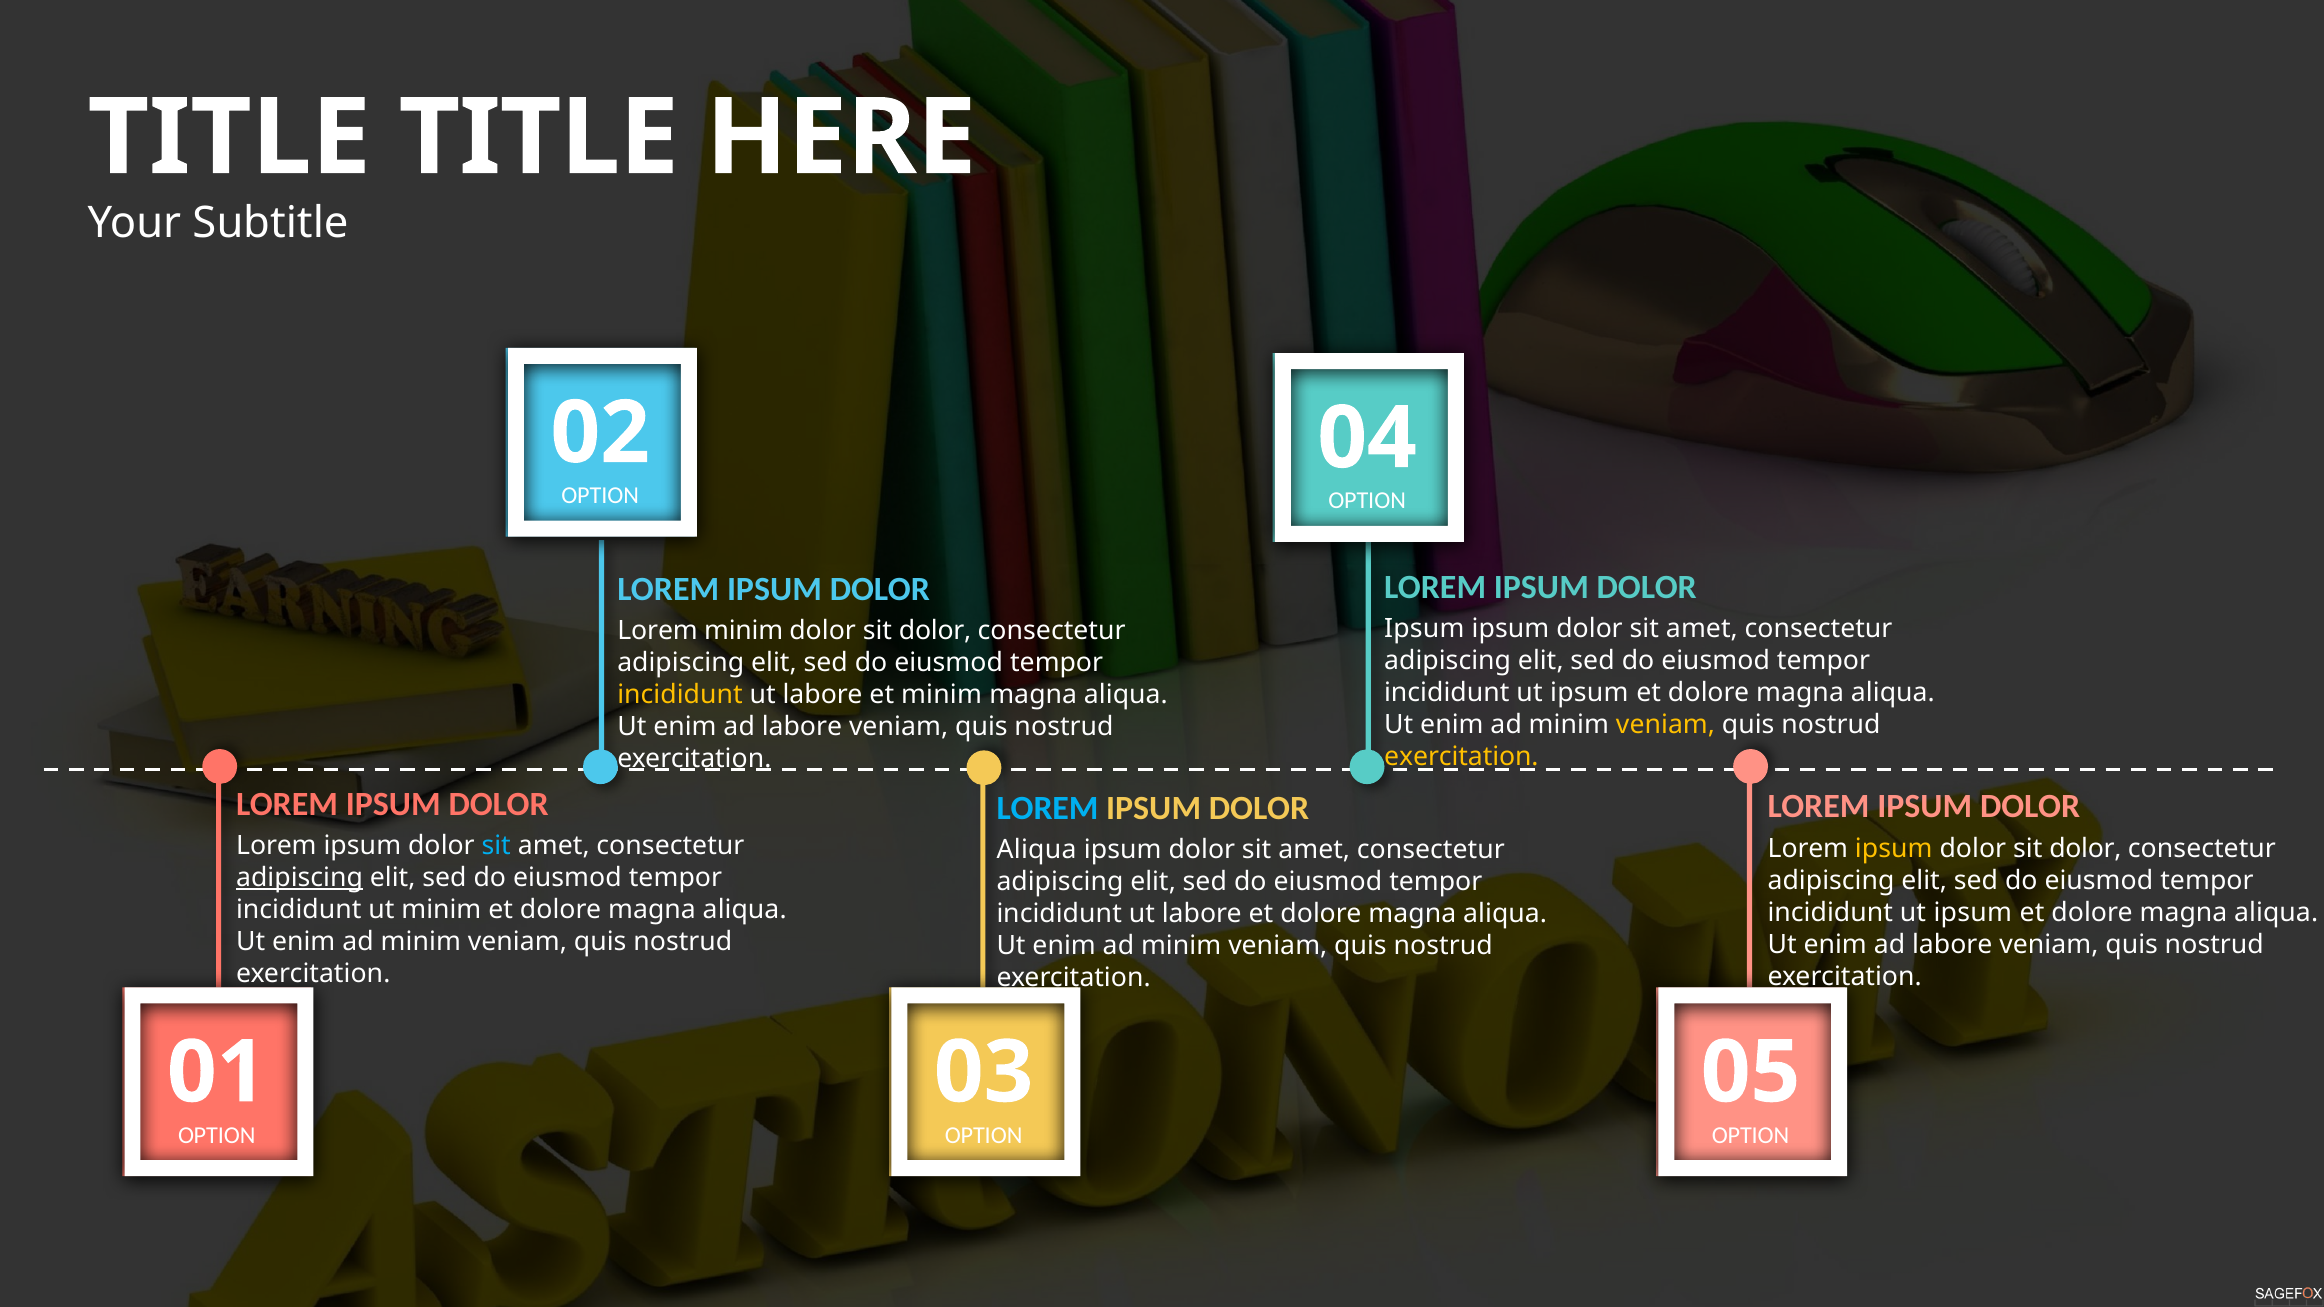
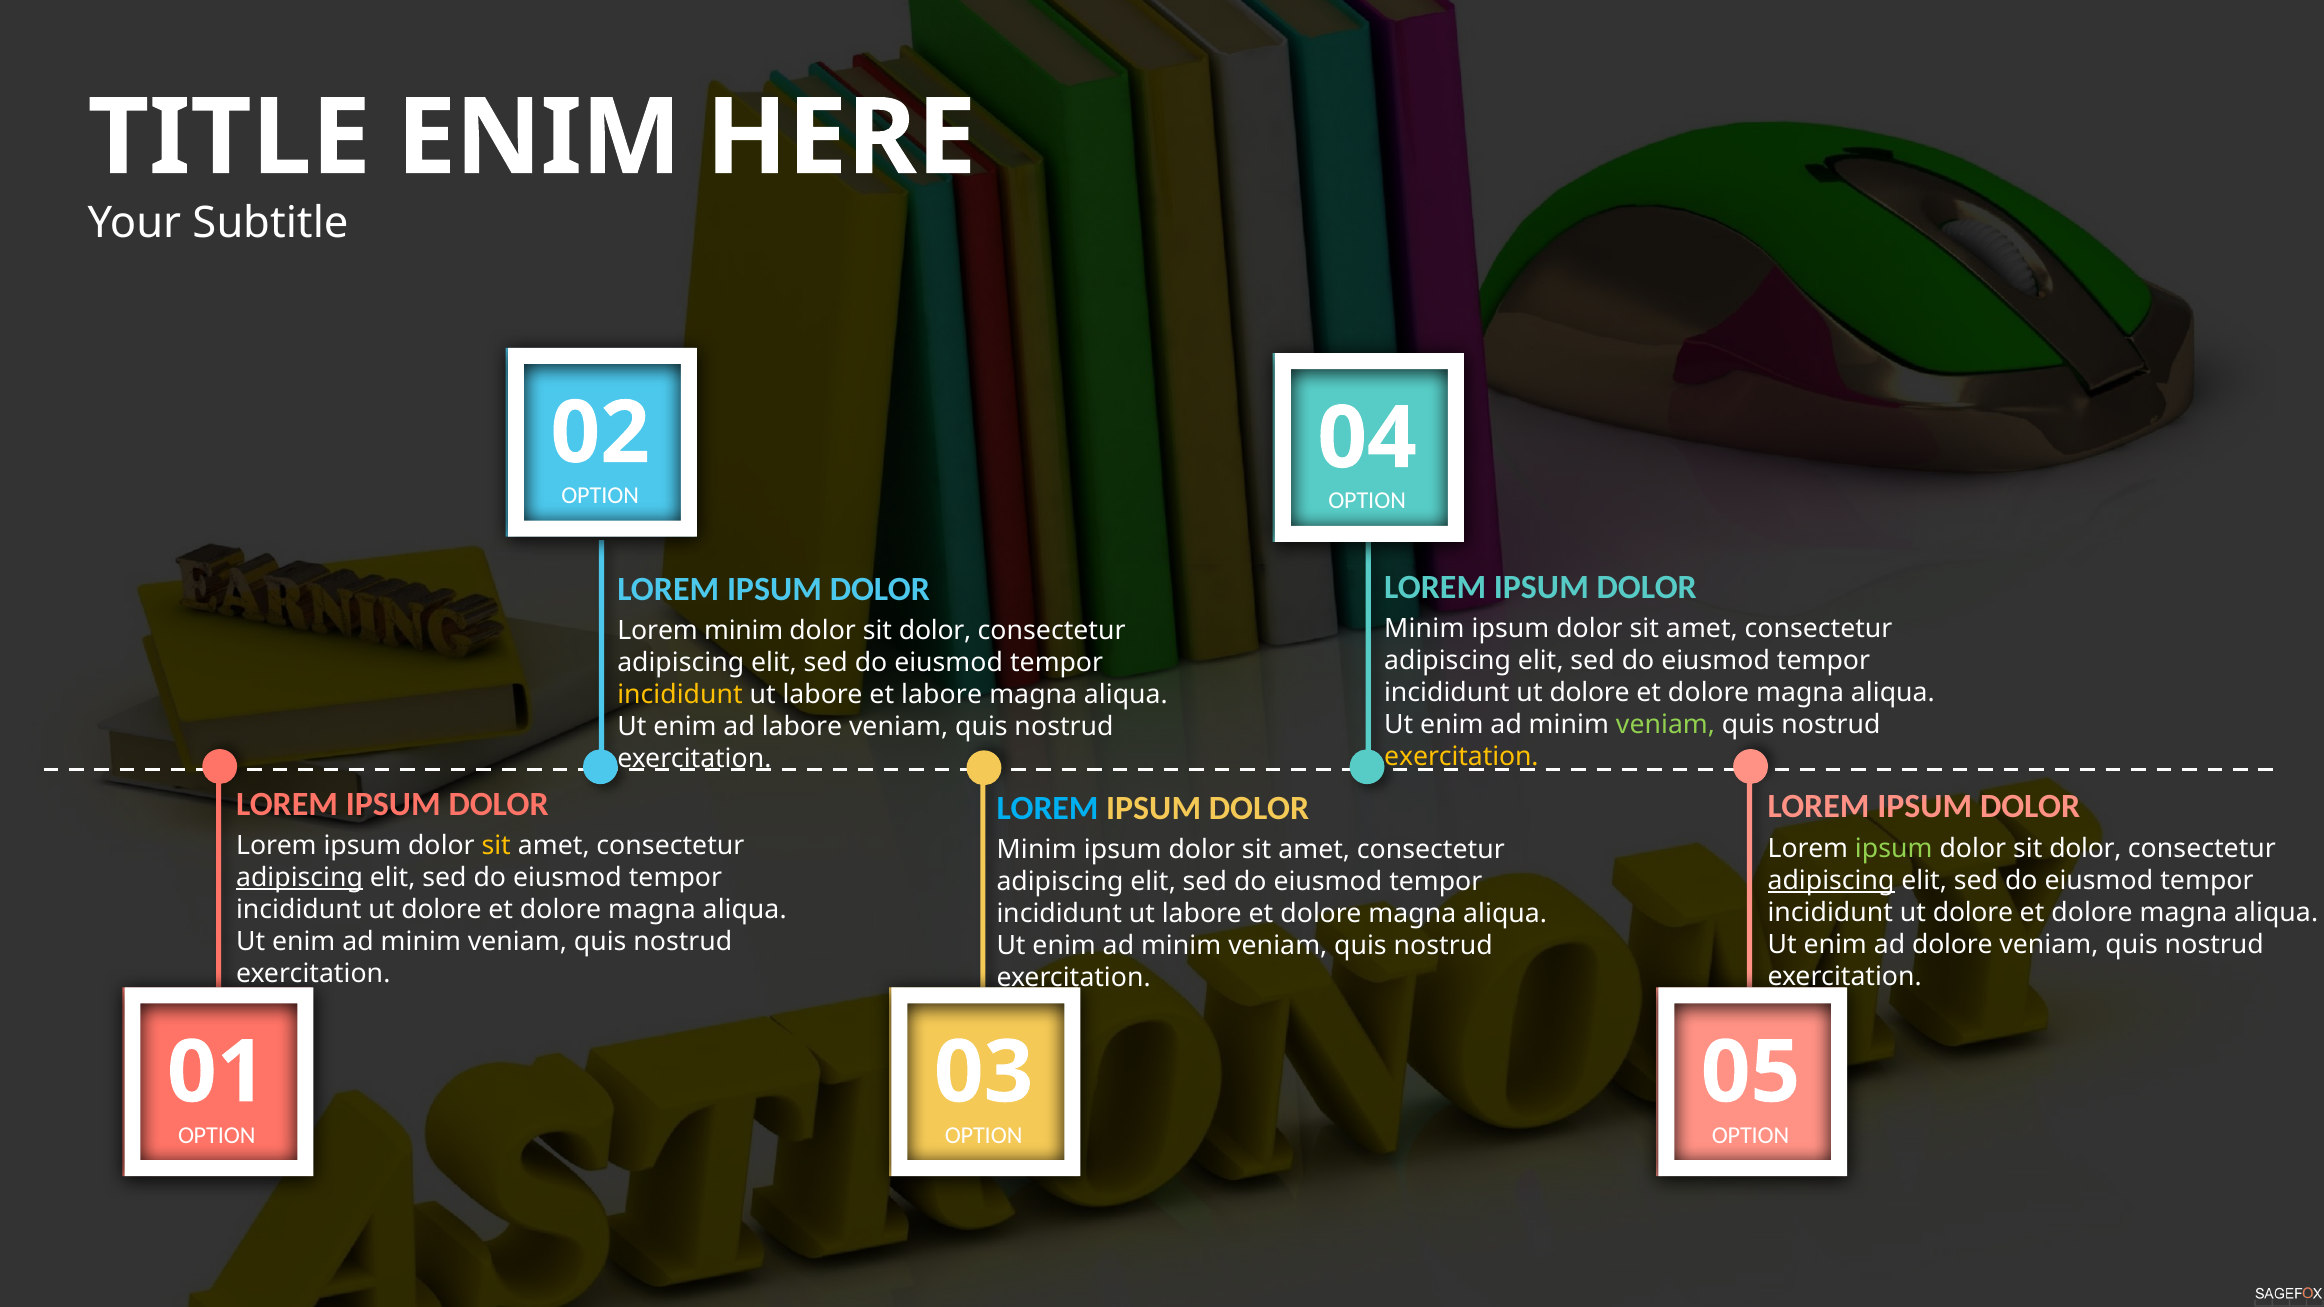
TITLE: TITLE -> ENIM (539, 138)
Ipsum: Ipsum -> Minim (1424, 629)
ipsum: ipsum -> dolore (1590, 693)
et minim: minim -> labore (942, 695)
veniam colour: yellow -> light green (1666, 725)
sit colour: light blue -> yellow (496, 846)
ipsum colour: yellow -> light green (1894, 849)
Aliqua: Aliqua -> Minim (1037, 850)
adipiscing underline: none -> present (1831, 881)
minim: minim -> dolore (441, 910)
ipsum: ipsum -> dolore (1973, 913)
labore: labore -> dolore (1952, 945)
